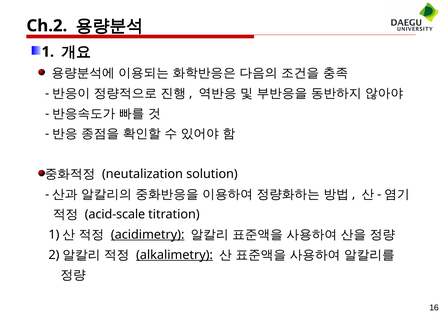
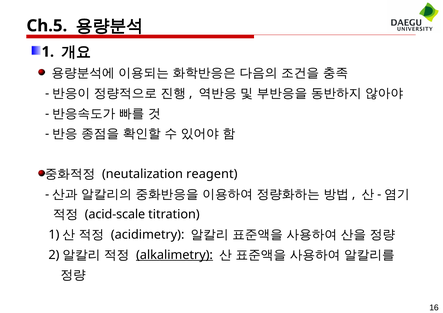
Ch.2: Ch.2 -> Ch.5 (47, 26)
solution: solution -> reagent (212, 174)
acidimetry underline: present -> none (148, 235)
